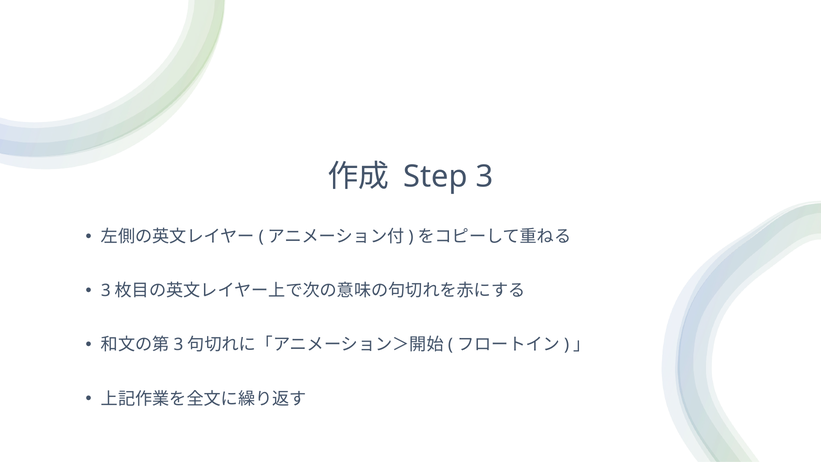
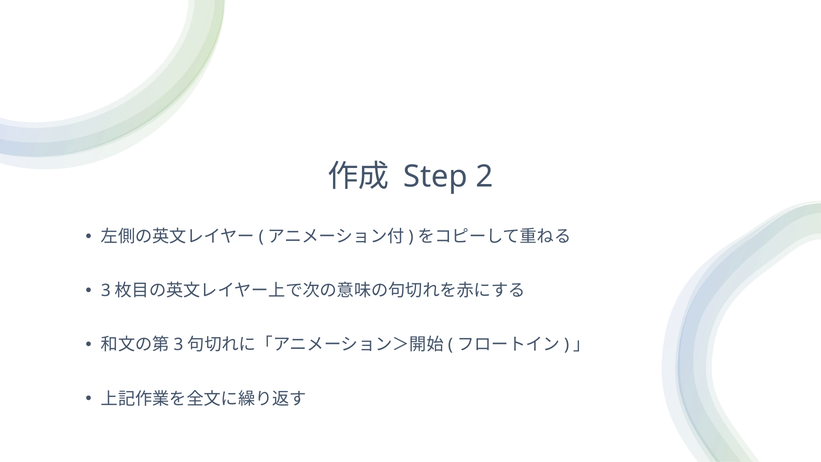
Step 3: 3 -> 2 (484, 177)
